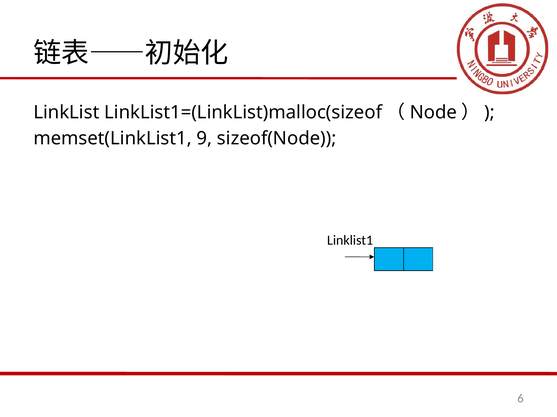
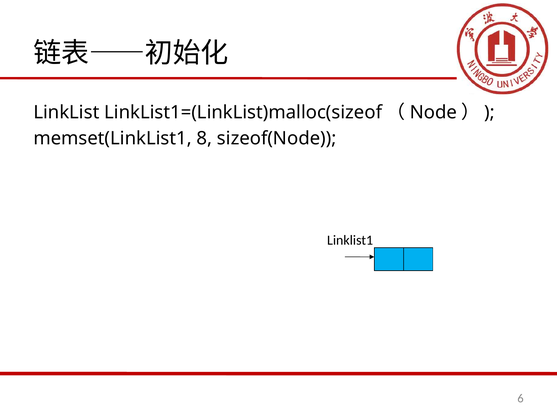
9: 9 -> 8 (204, 139)
